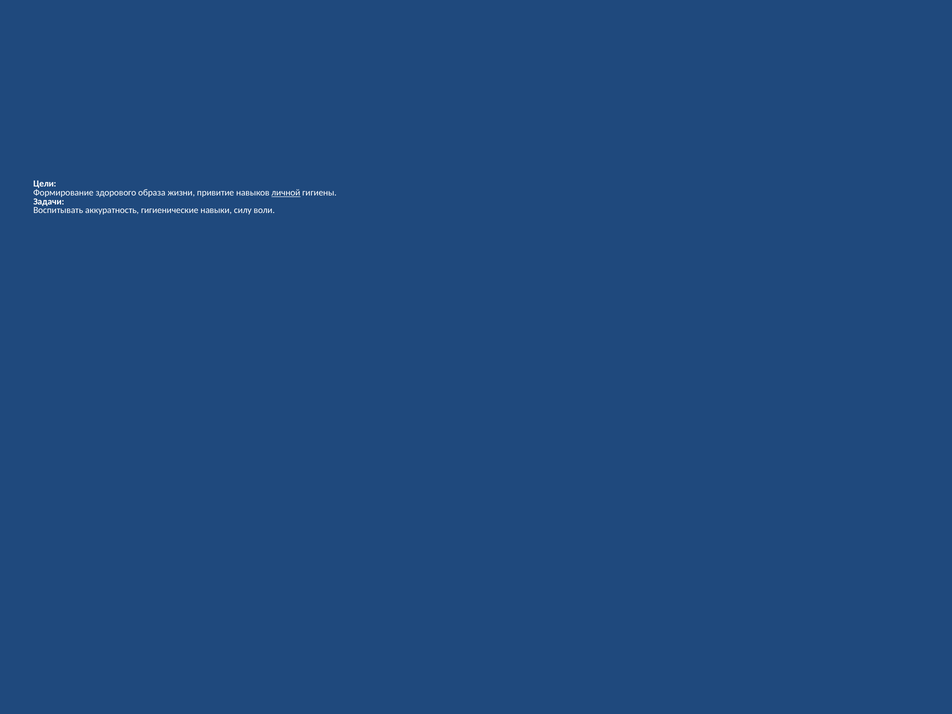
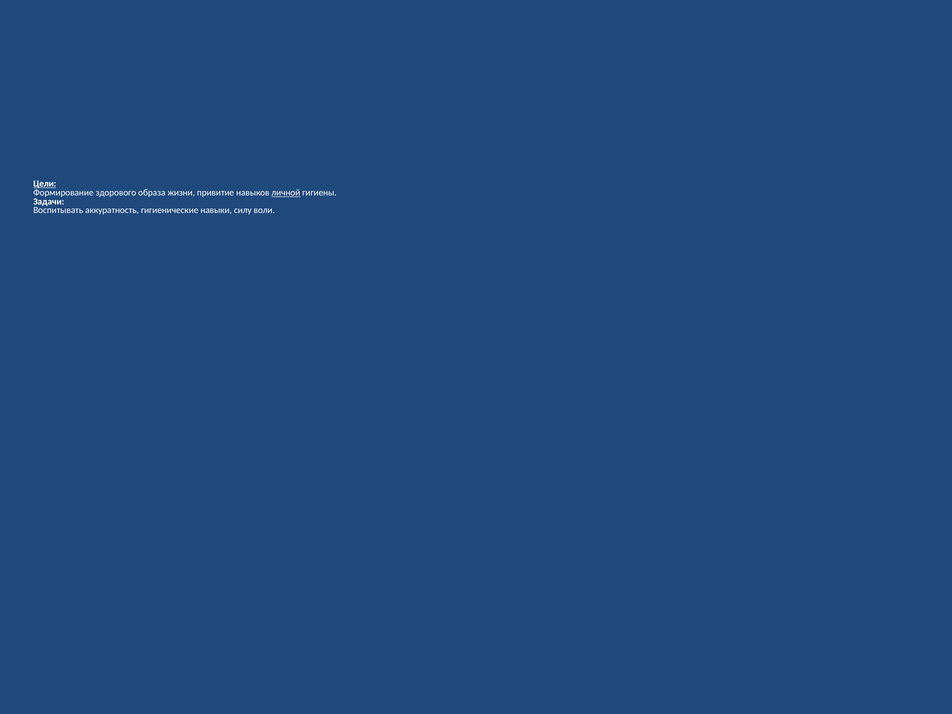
Цели underline: none -> present (45, 184)
